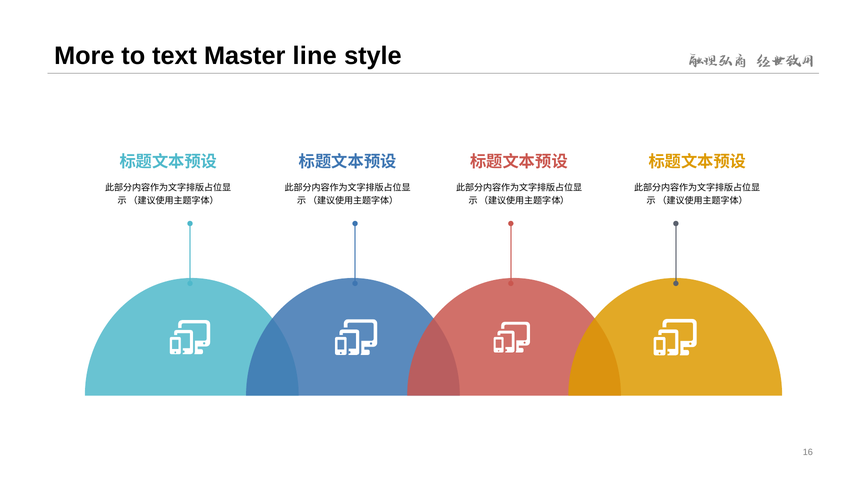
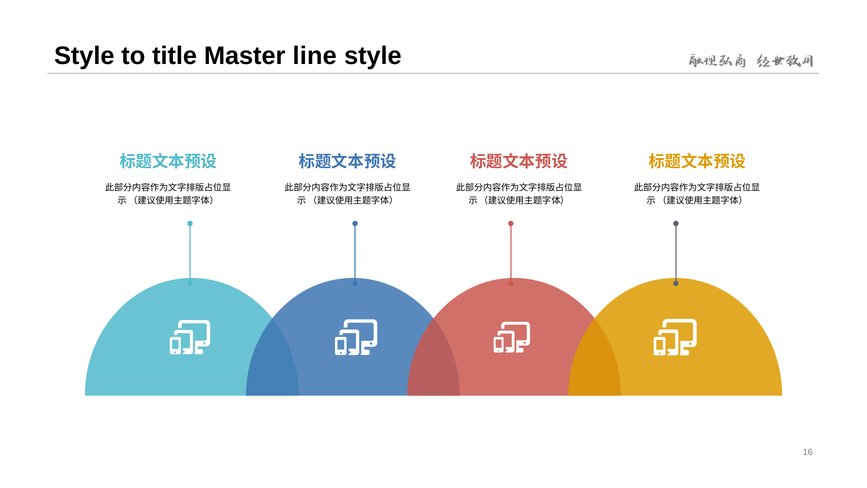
More: More -> Style (84, 56)
text: text -> title (175, 56)
